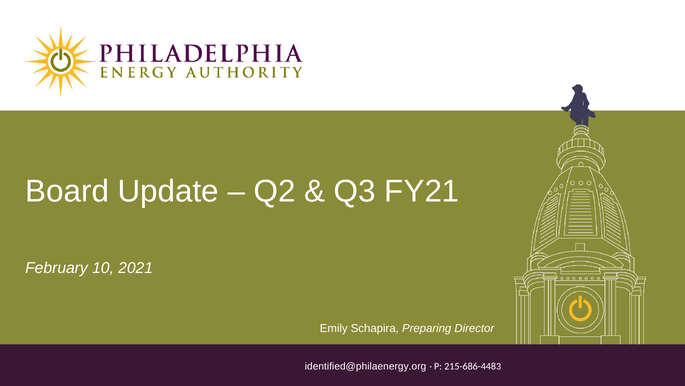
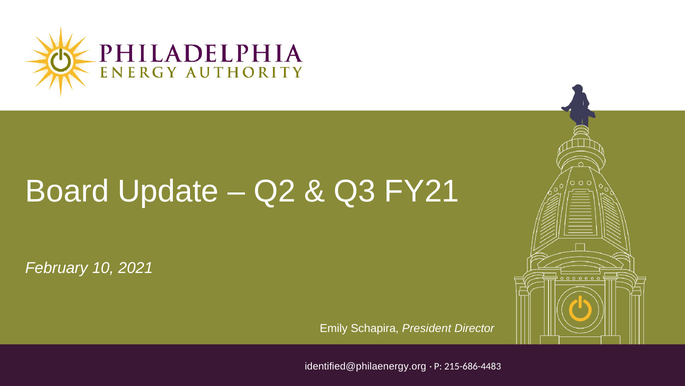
Preparing: Preparing -> President (427, 328)
